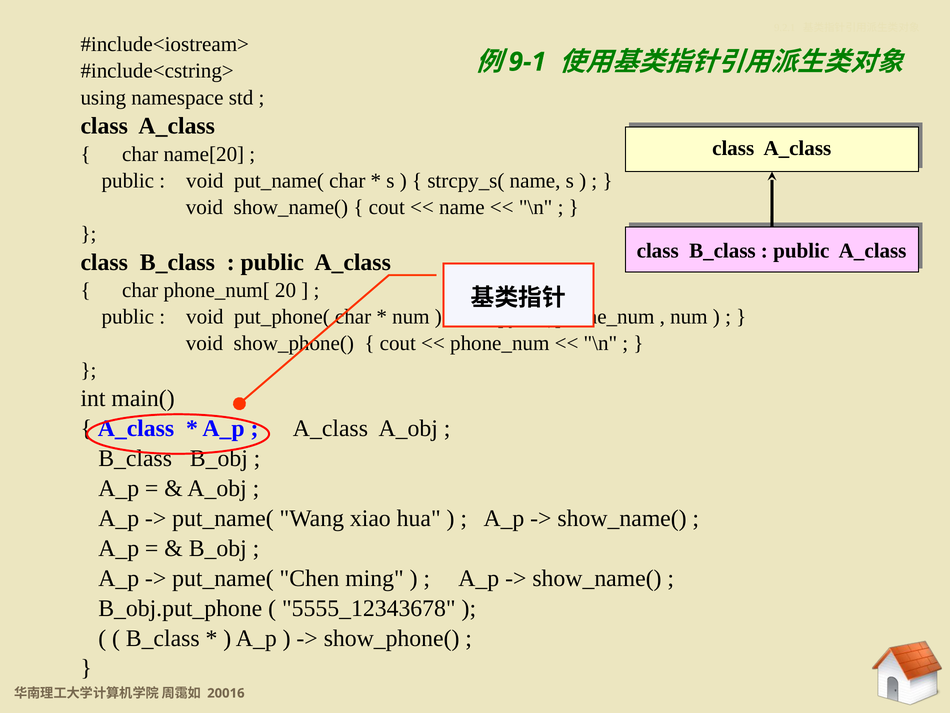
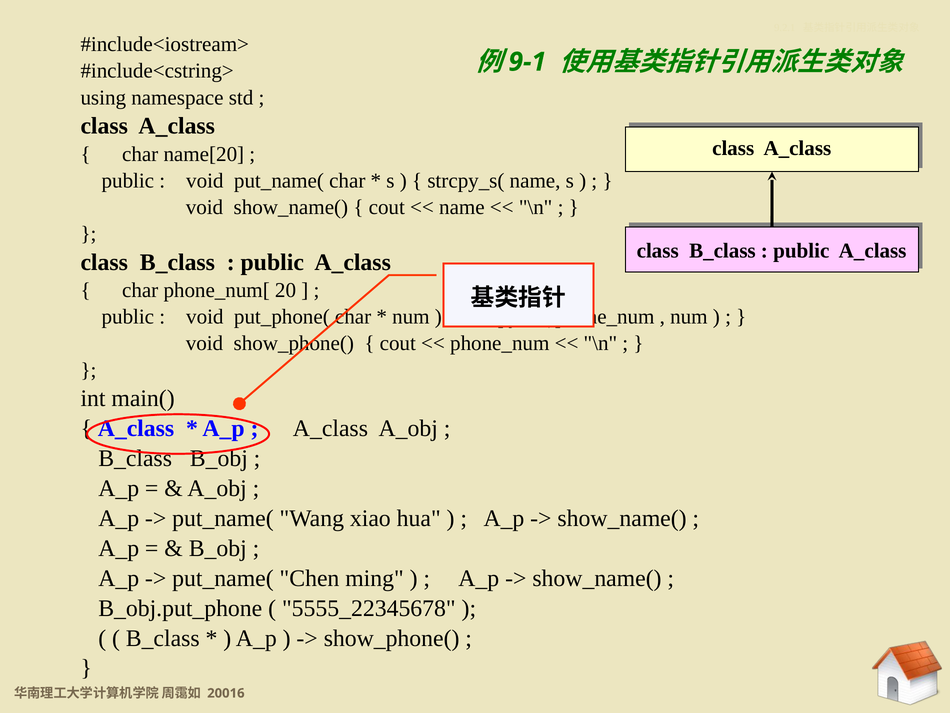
5555_12343678: 5555_12343678 -> 5555_22345678 (369, 608)
